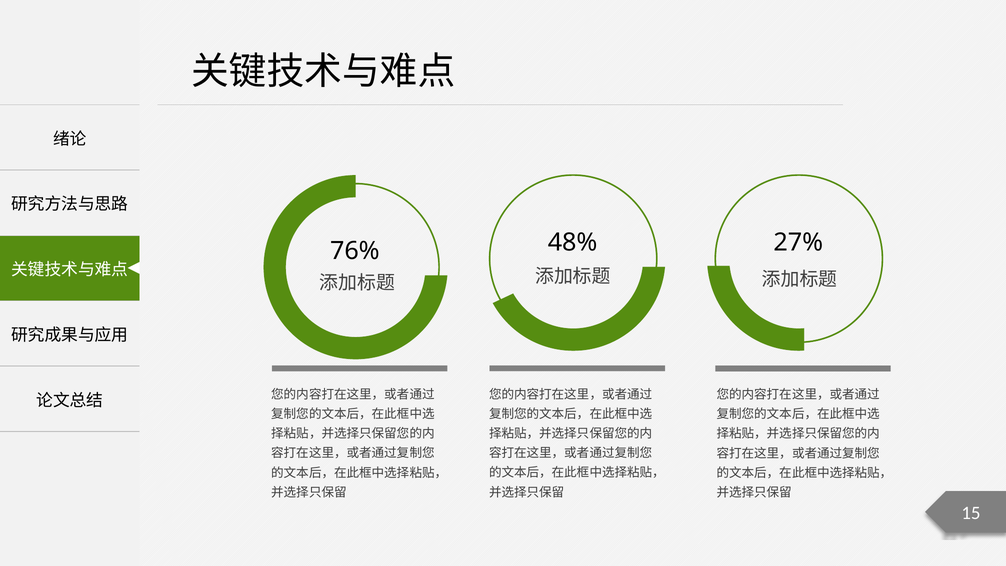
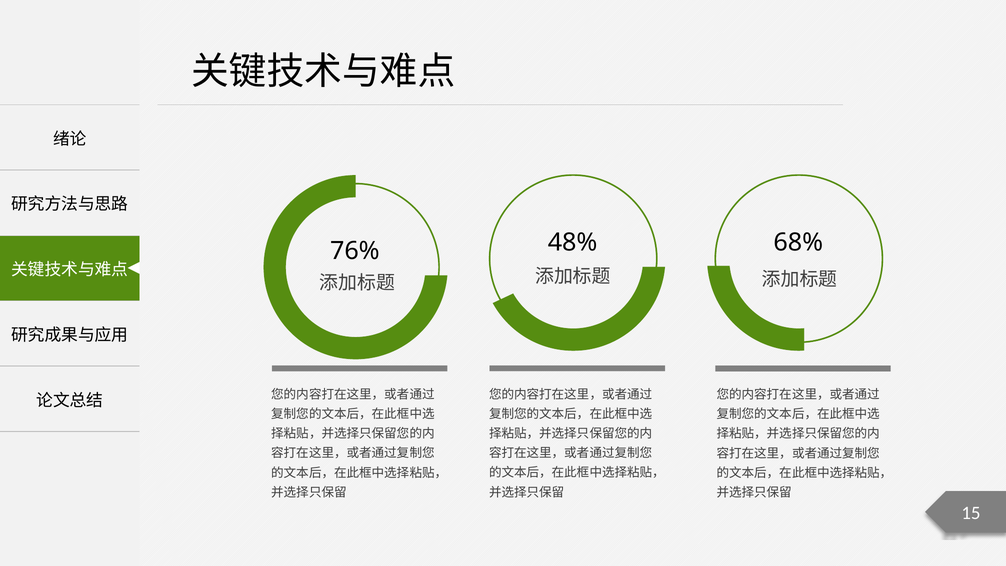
27%: 27% -> 68% (798, 242)
